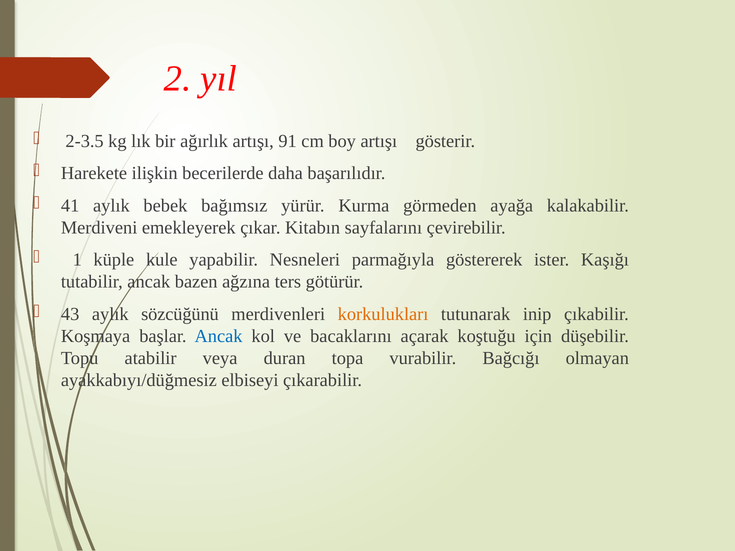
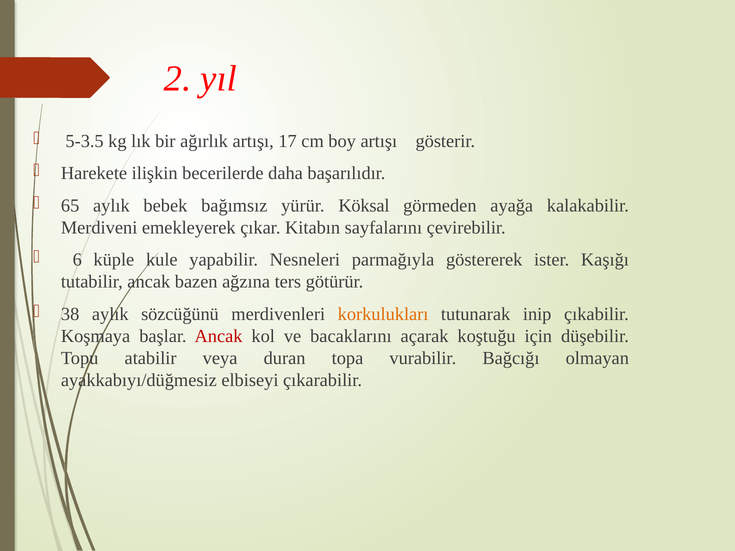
2-3.5: 2-3.5 -> 5-3.5 (85, 141)
91: 91 -> 17 (288, 141)
41: 41 -> 65 (70, 206)
Kurma: Kurma -> Köksal (364, 206)
1: 1 -> 6 (77, 260)
43: 43 -> 38 (70, 314)
Ancak colour: blue -> red (219, 336)
